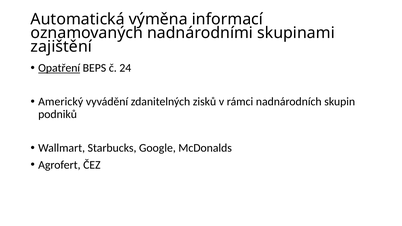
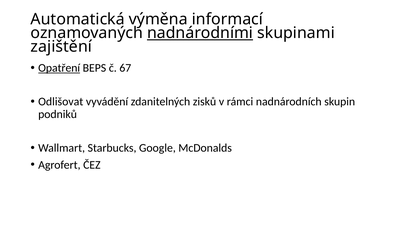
nadnárodními underline: none -> present (200, 33)
24: 24 -> 67 (125, 68)
Americký: Americký -> Odlišovat (61, 102)
